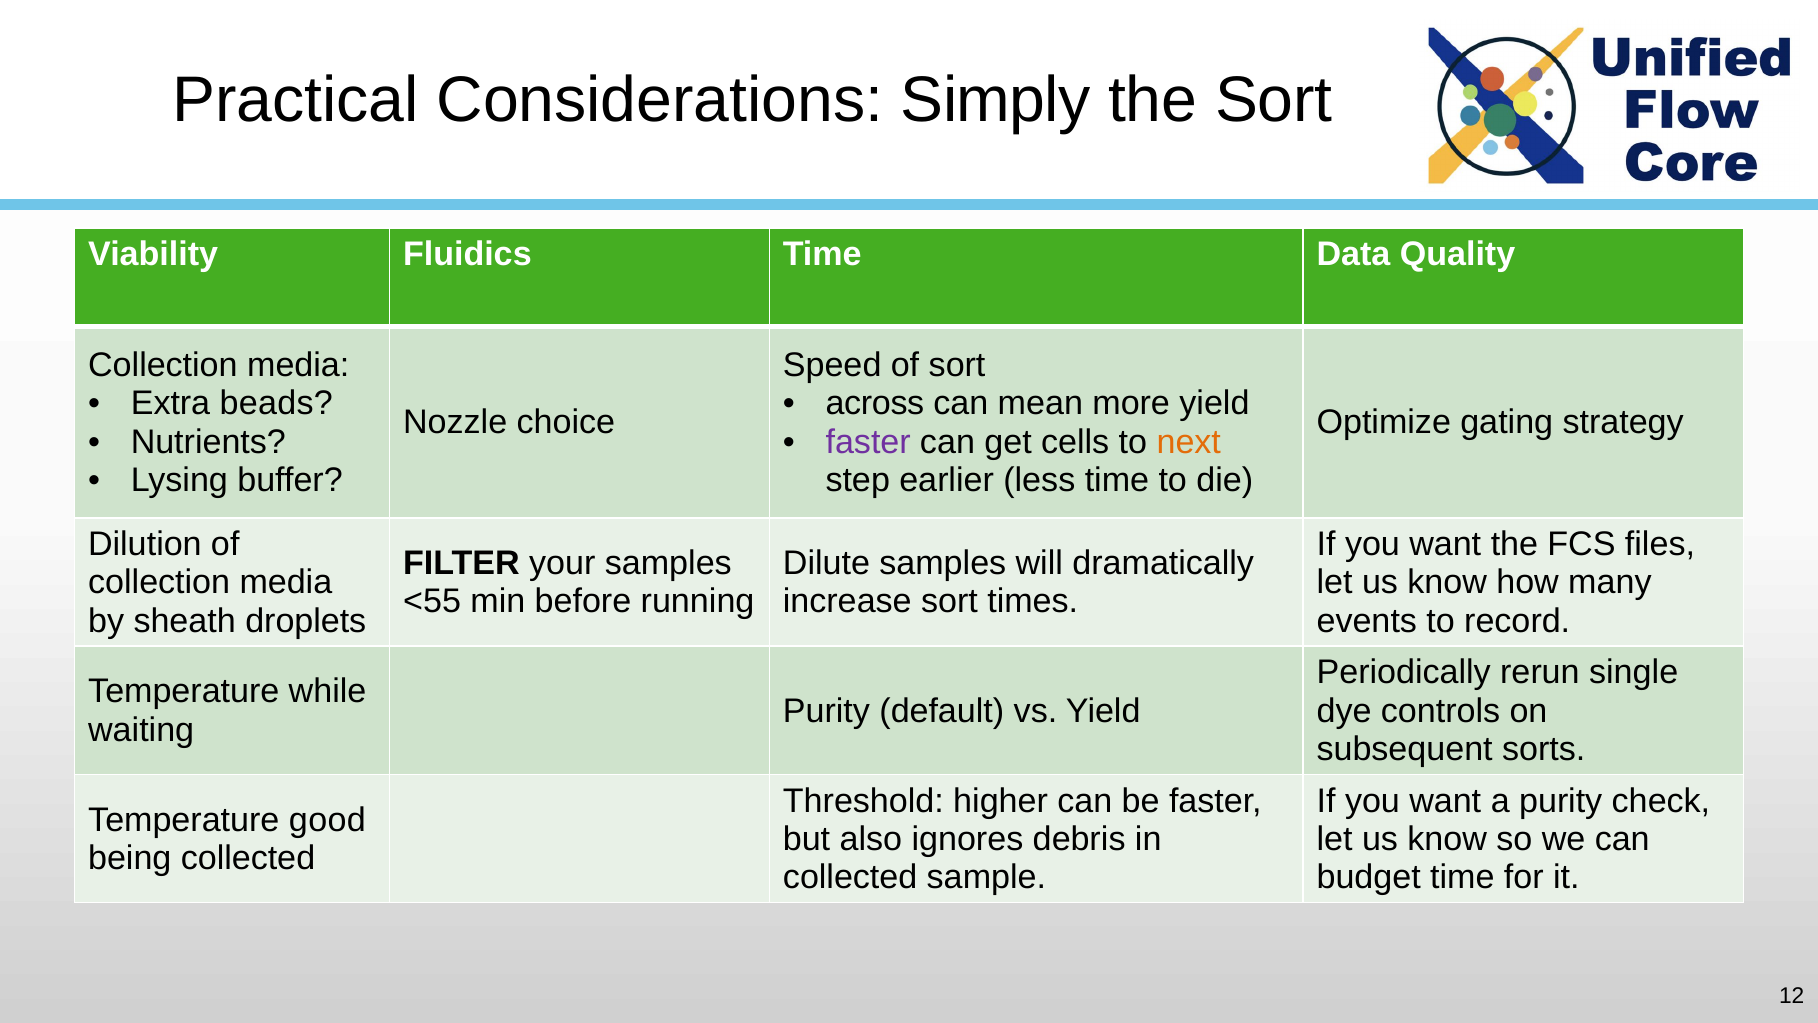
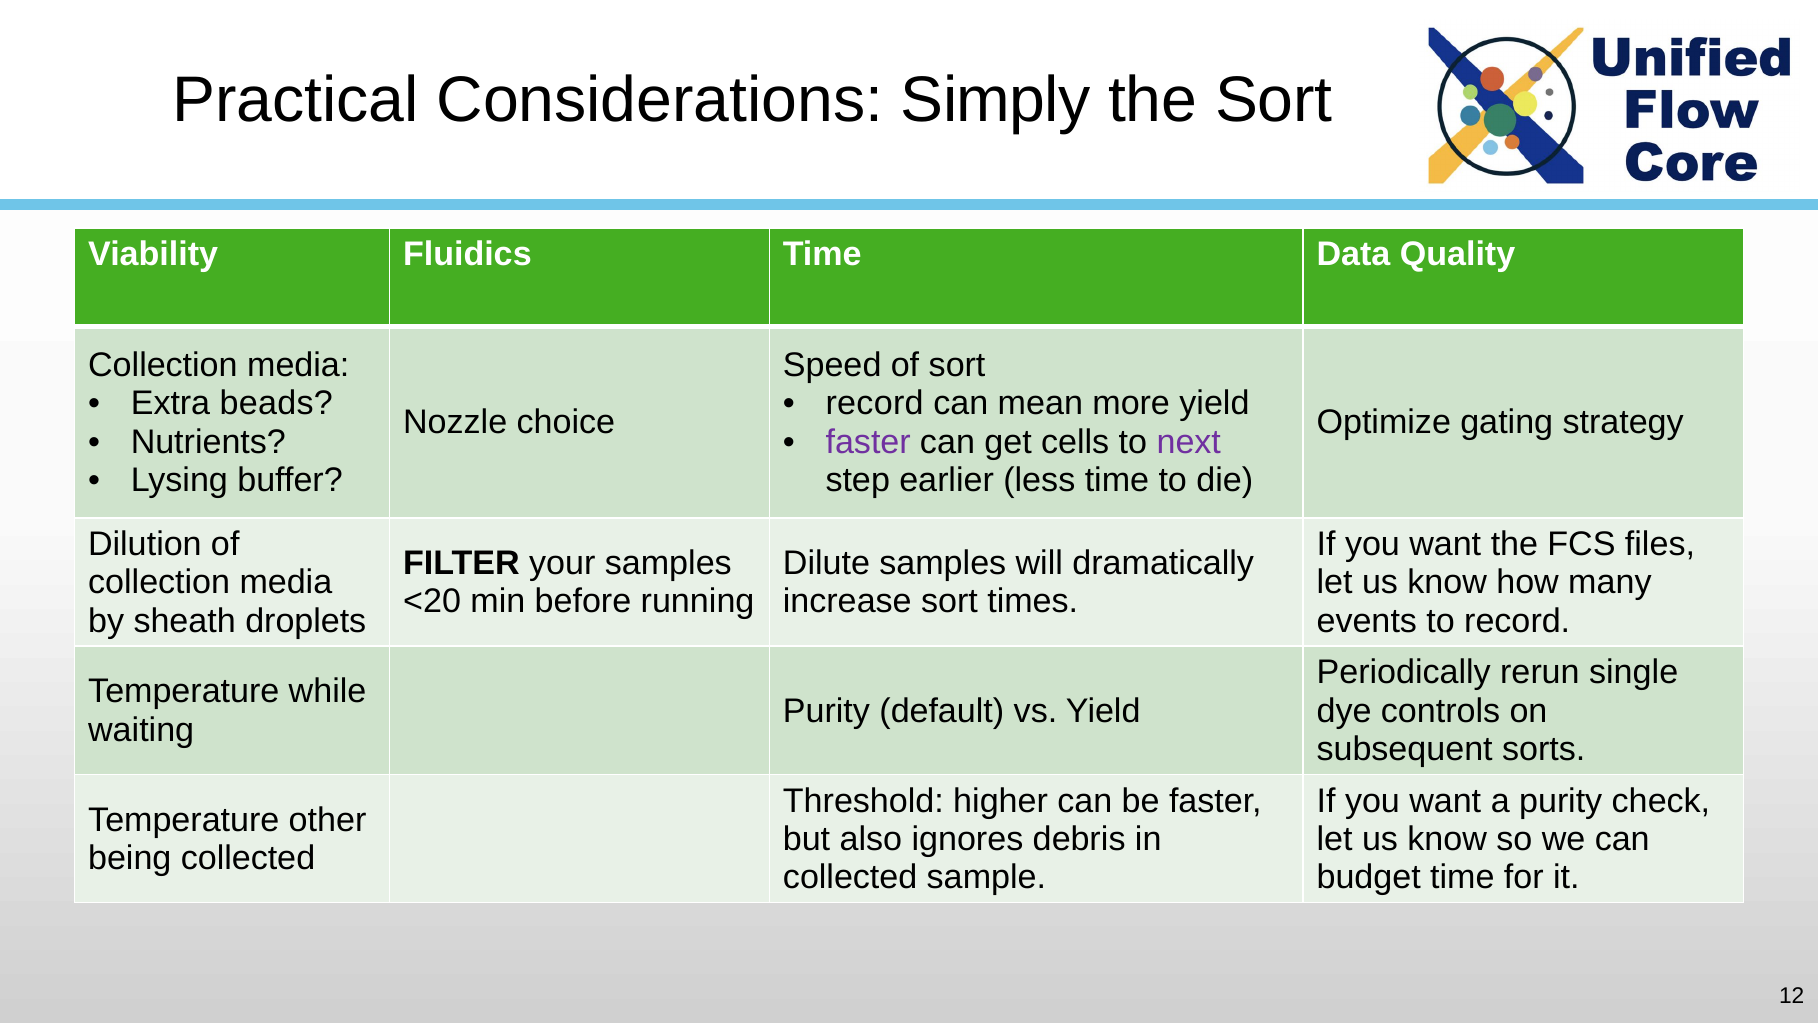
across: across -> record (875, 403)
next colour: orange -> purple (1189, 442)
<55: <55 -> <20 (432, 601)
good: good -> other (328, 820)
